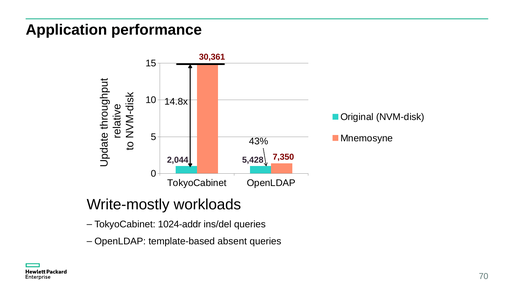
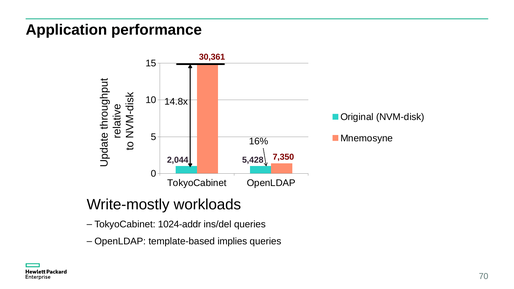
43%: 43% -> 16% (259, 141)
absent: absent -> implies (232, 241)
